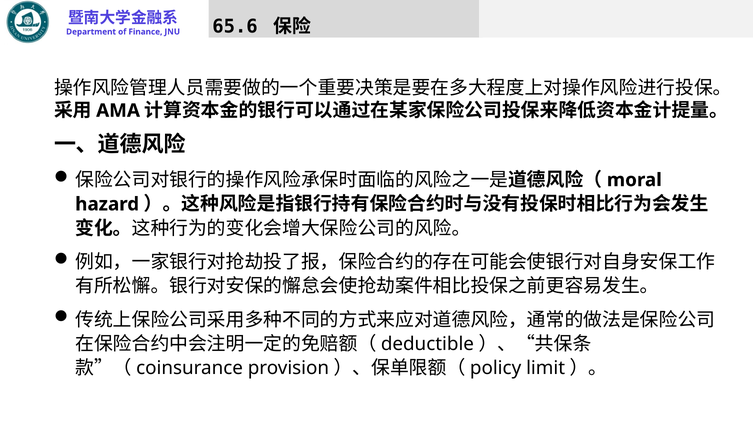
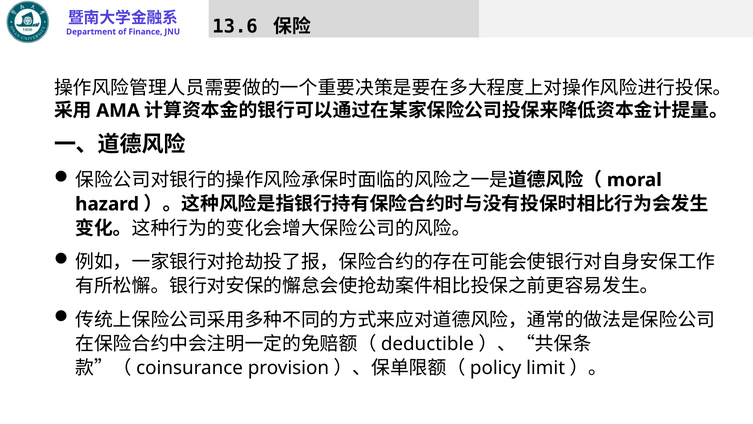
65.6: 65.6 -> 13.6 (235, 27)
